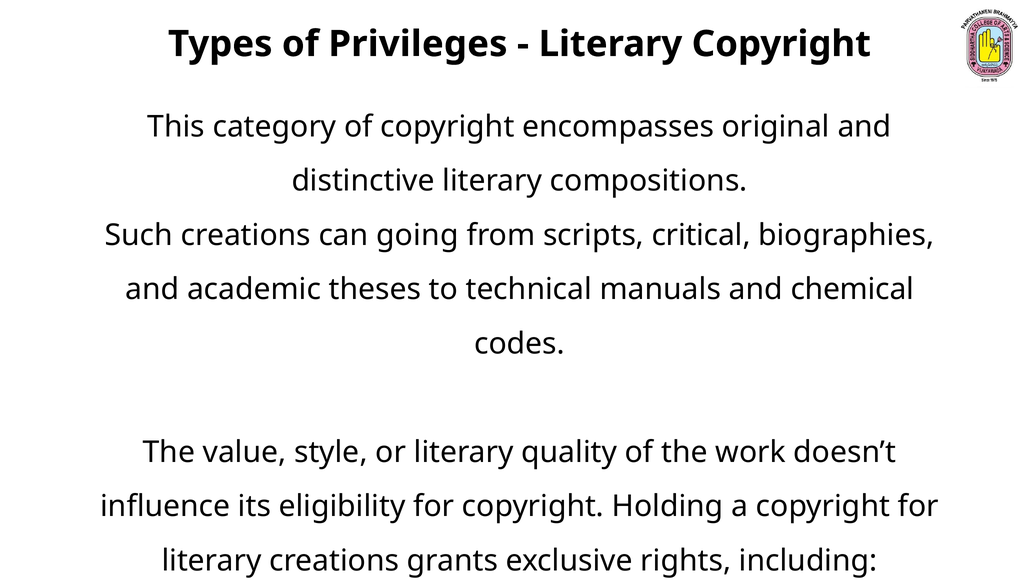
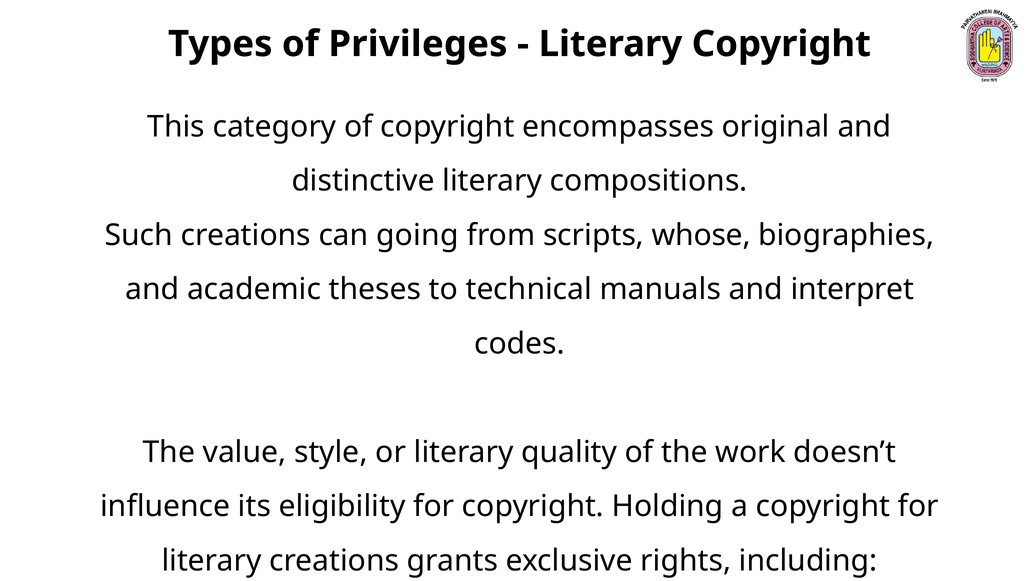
critical: critical -> whose (701, 235)
chemical: chemical -> interpret (852, 289)
